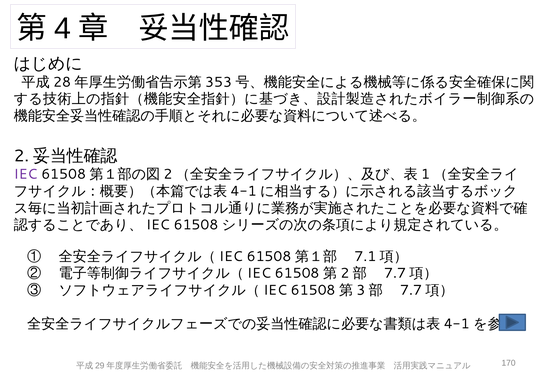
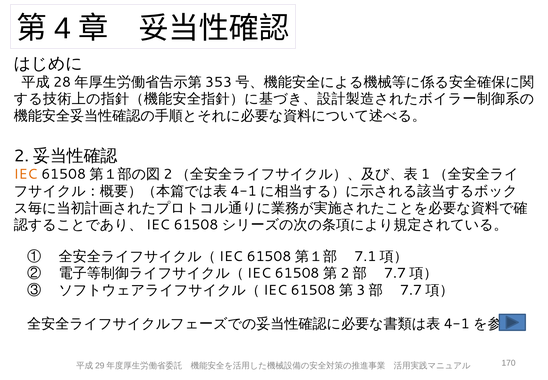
IEC colour: purple -> orange (26, 174)
